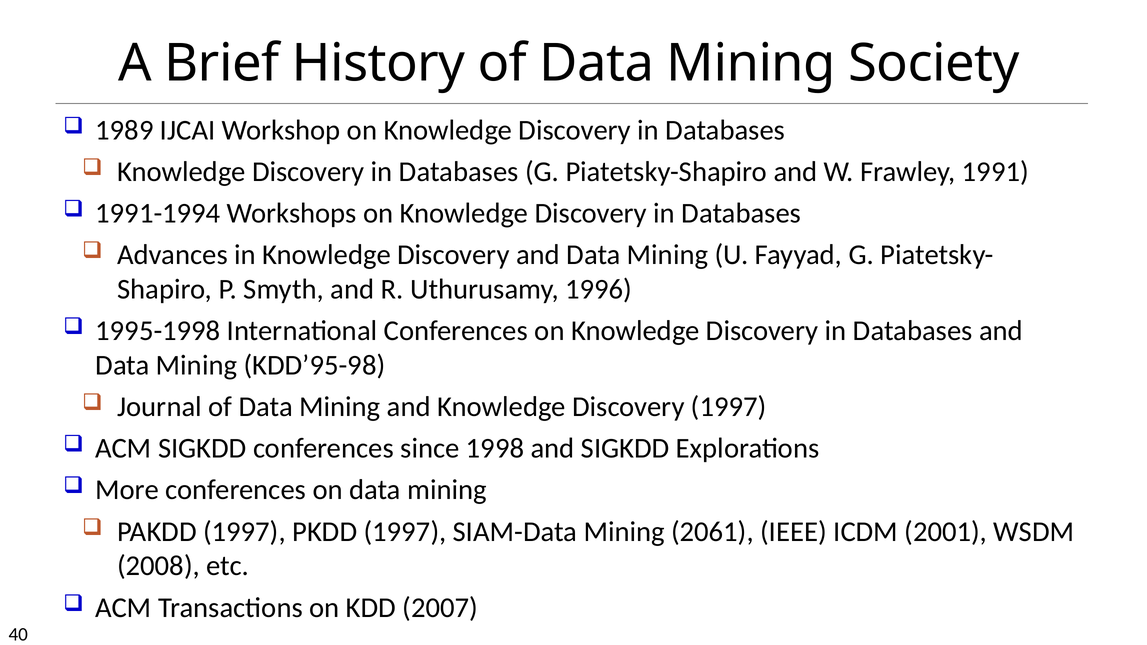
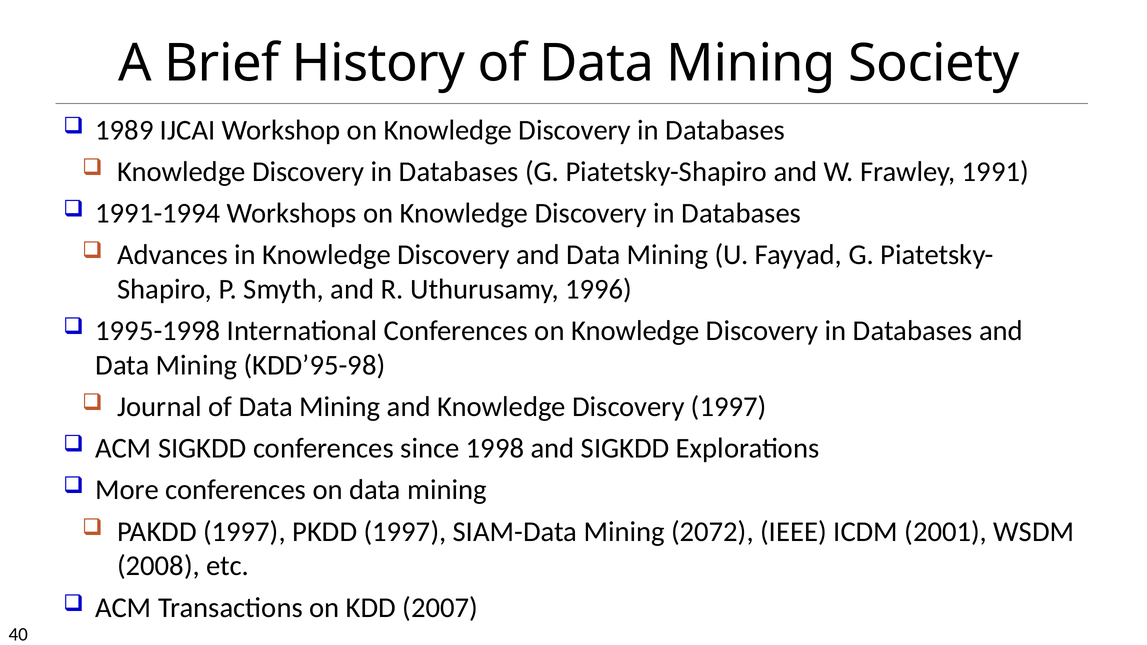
2061: 2061 -> 2072 (712, 532)
